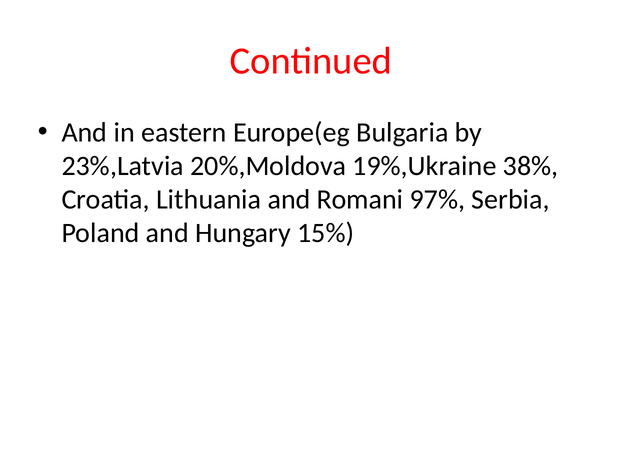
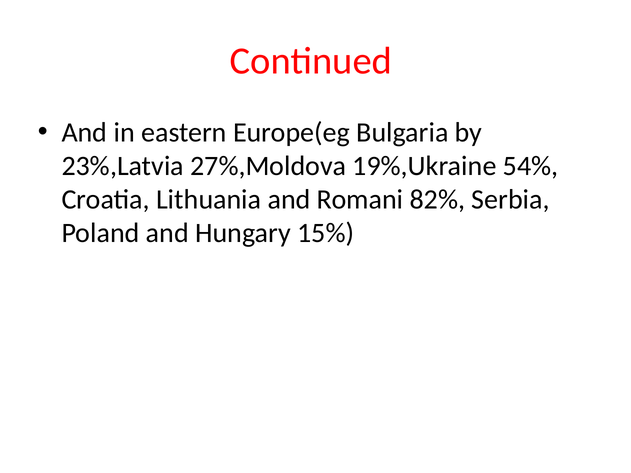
20%,Moldova: 20%,Moldova -> 27%,Moldova (268, 166)
38%: 38% -> 54% (531, 166)
97%: 97% -> 82% (437, 200)
